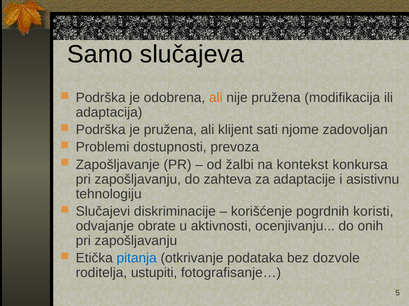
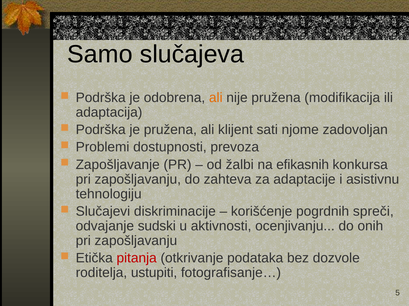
kontekst: kontekst -> efikasnih (303, 165)
koristi: koristi -> spreči (373, 212)
obrate: obrate -> sudski (157, 227)
pitanja colour: blue -> red (137, 259)
